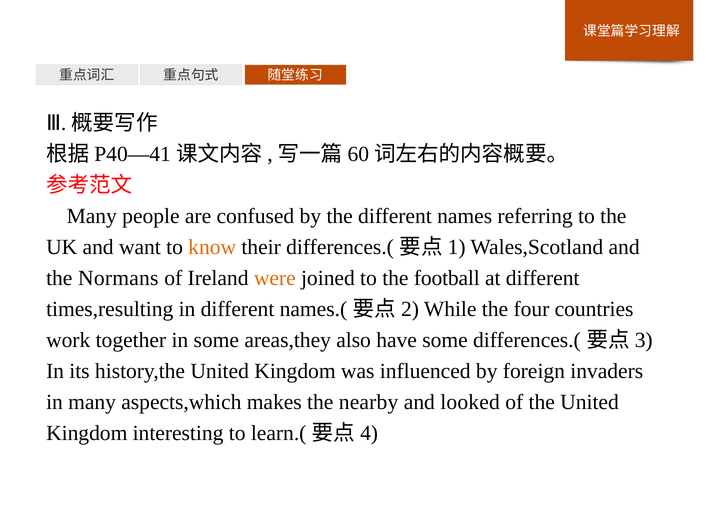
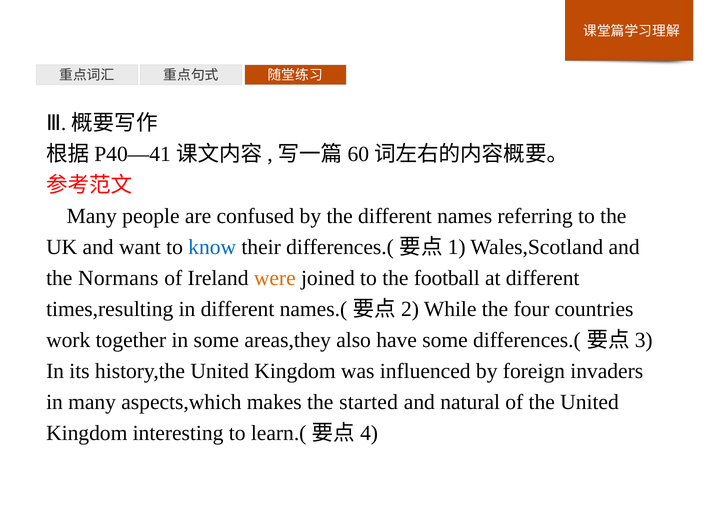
know colour: orange -> blue (212, 247)
nearby: nearby -> started (369, 403)
looked: looked -> natural (470, 403)
